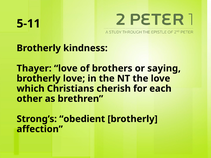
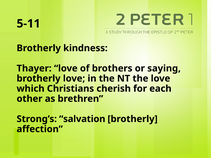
obedient: obedient -> salvation (82, 119)
